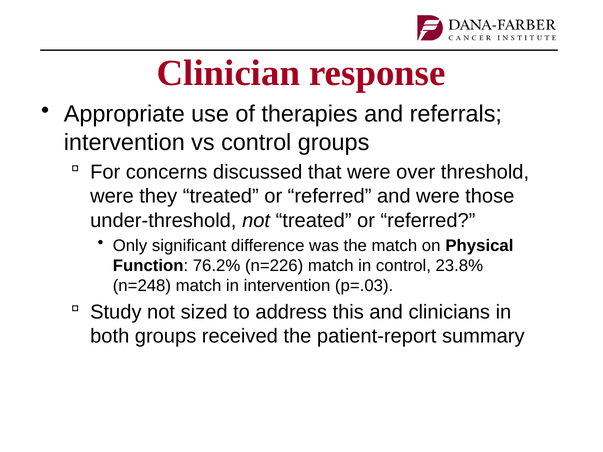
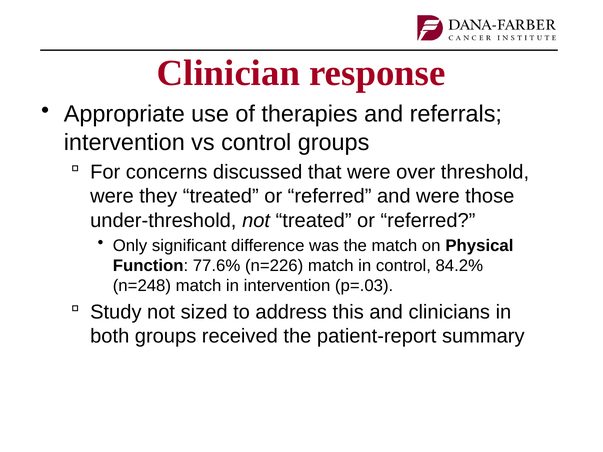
76.2%: 76.2% -> 77.6% (217, 266)
23.8%: 23.8% -> 84.2% (459, 266)
